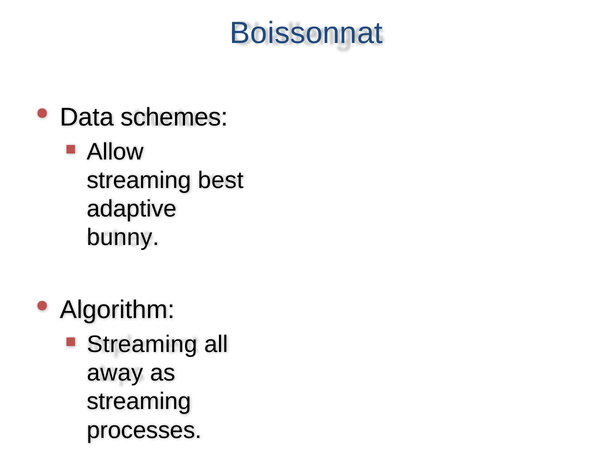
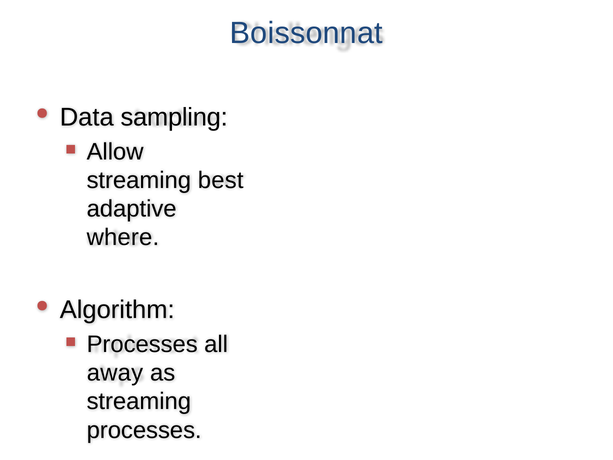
schemes: schemes -> sampling (174, 117)
bunny: bunny -> where (123, 237)
Streaming: Streaming -> Processes (142, 344)
